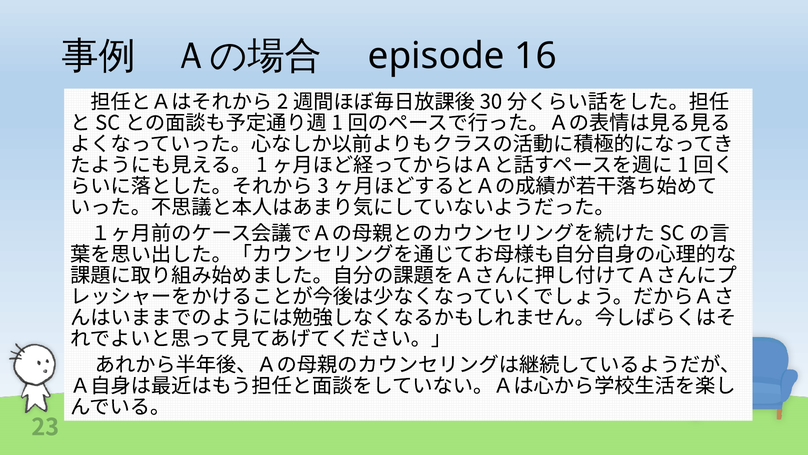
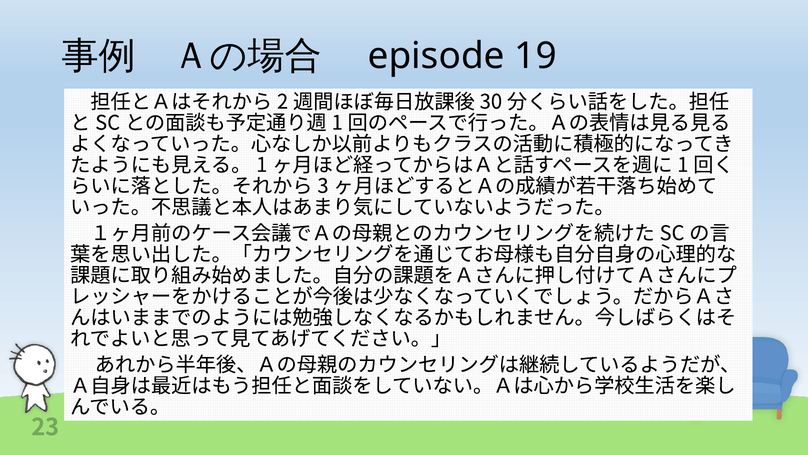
16: 16 -> 19 (536, 56)
